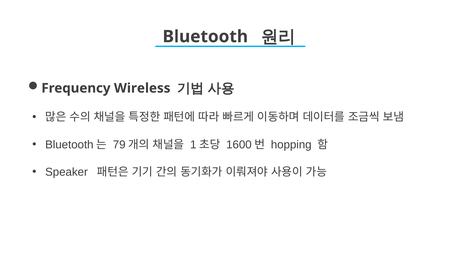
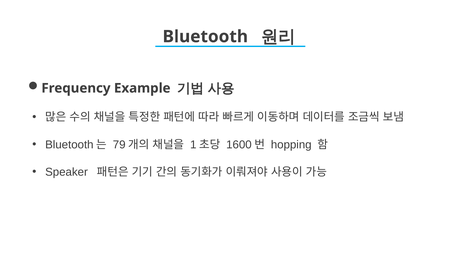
Wireless: Wireless -> Example (142, 88)
